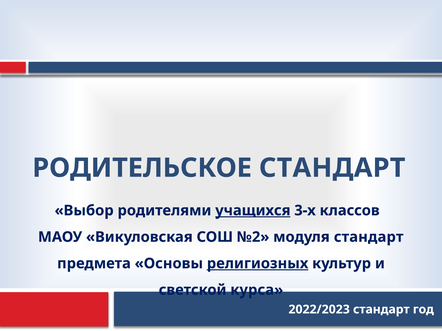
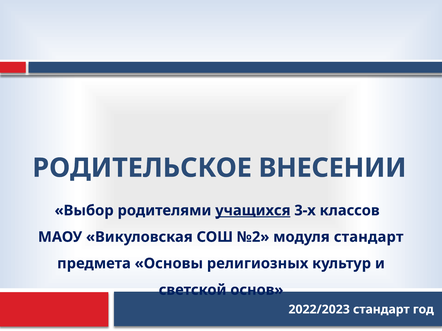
РОДИТЕЛЬСКОЕ СТАНДАРТ: СТАНДАРТ -> ВНЕСЕНИИ (332, 168)
религиозных underline: present -> none (258, 264)
курса: курса -> основ (257, 290)
